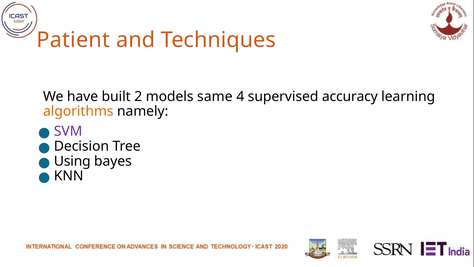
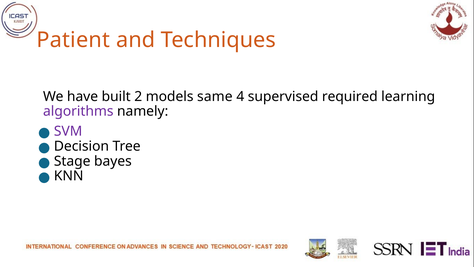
accuracy: accuracy -> required (350, 96)
algorithms colour: orange -> purple (78, 111)
Using: Using -> Stage (72, 161)
